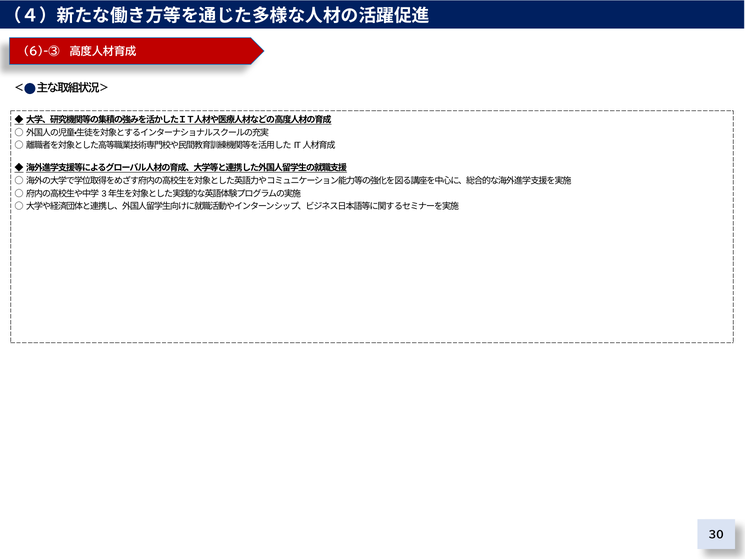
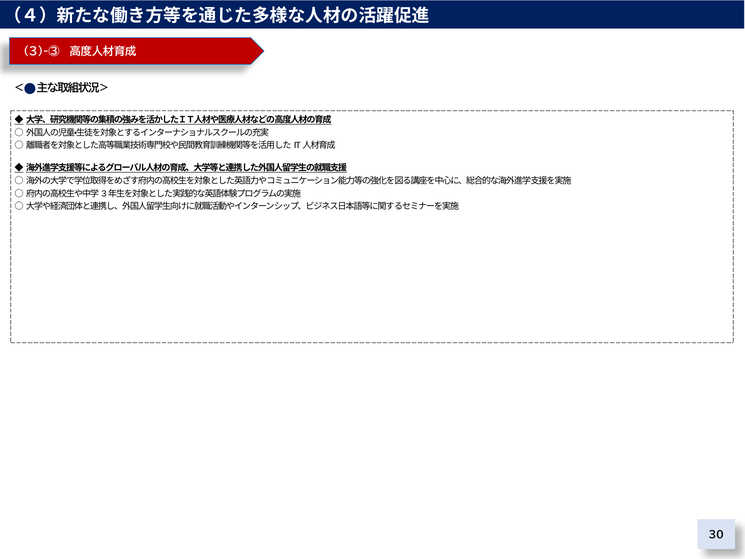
6)-③: 6)-③ -> 3)-③ (42, 52)
